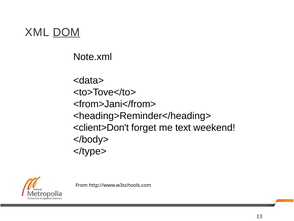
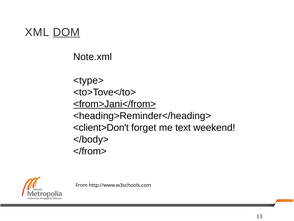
<data>: <data> -> <type> (88, 80)
<from>Jani</from> underline: none -> present (115, 104)
</type>: </type> -> </from> (90, 151)
